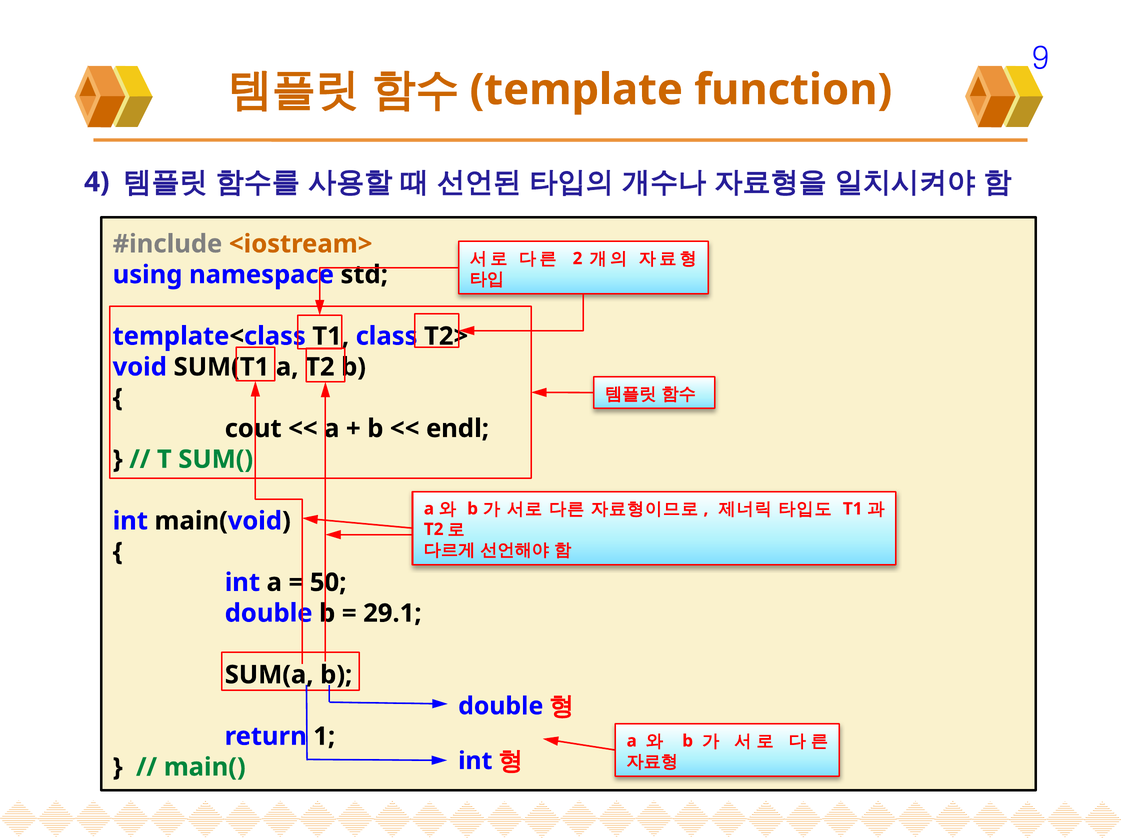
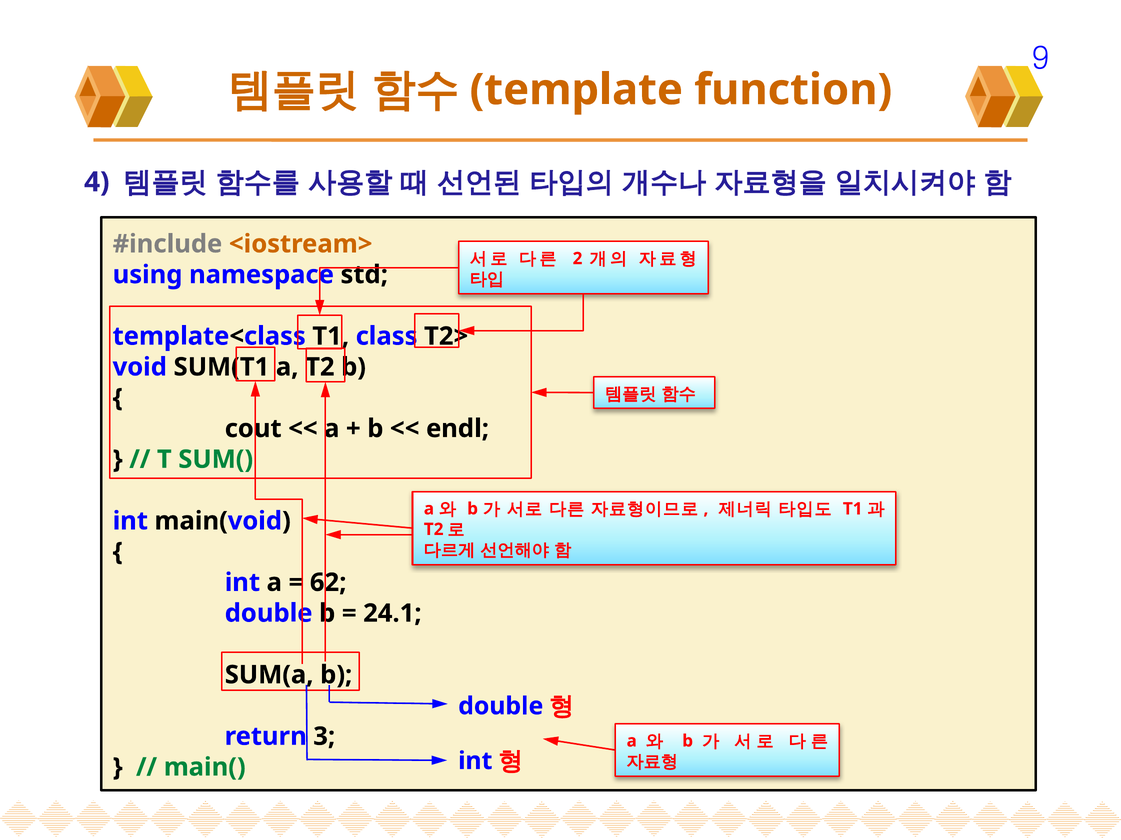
50: 50 -> 62 (328, 583)
29.1: 29.1 -> 24.1 (392, 614)
1: 1 -> 3 (324, 737)
